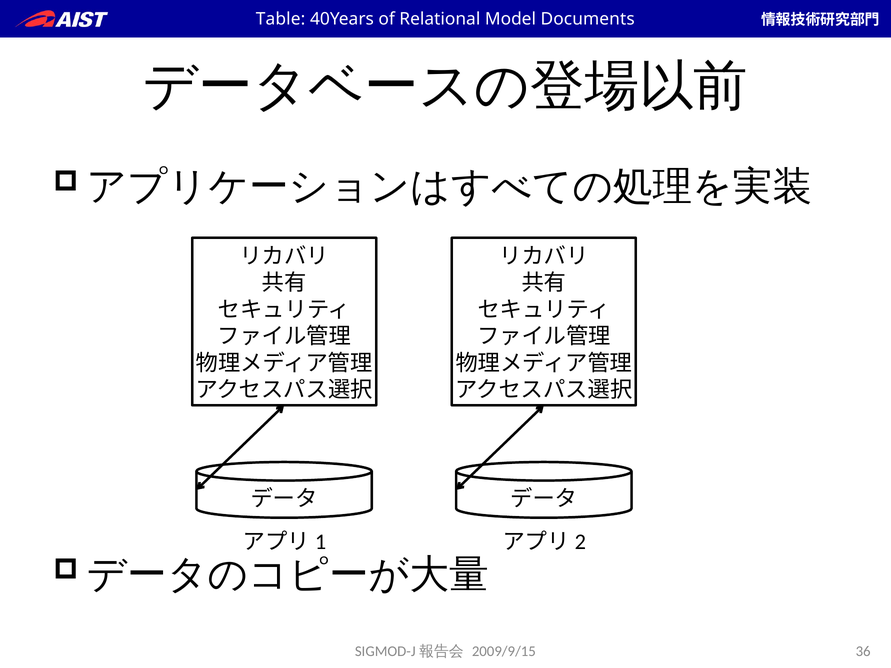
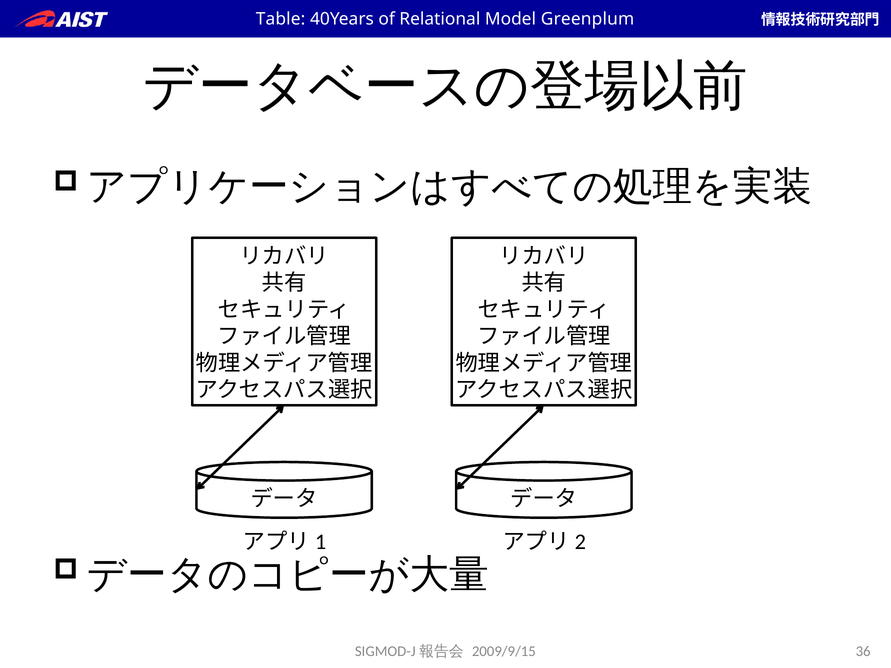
Documents: Documents -> Greenplum (588, 19)
